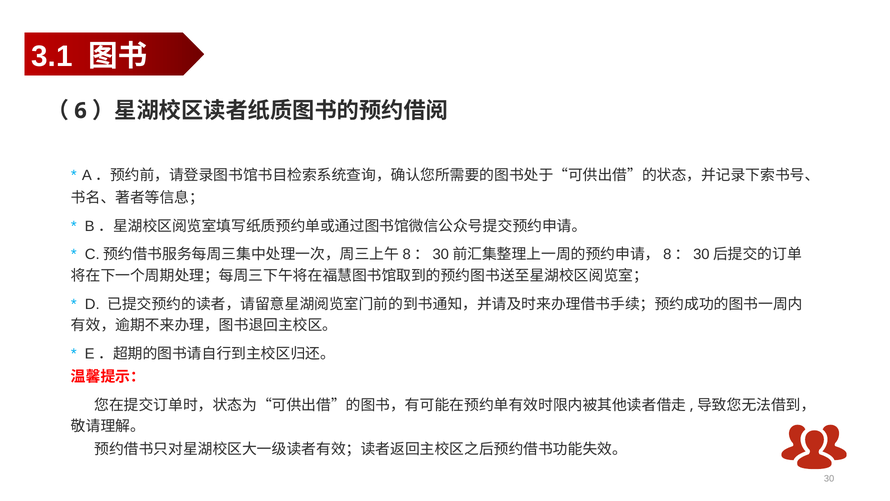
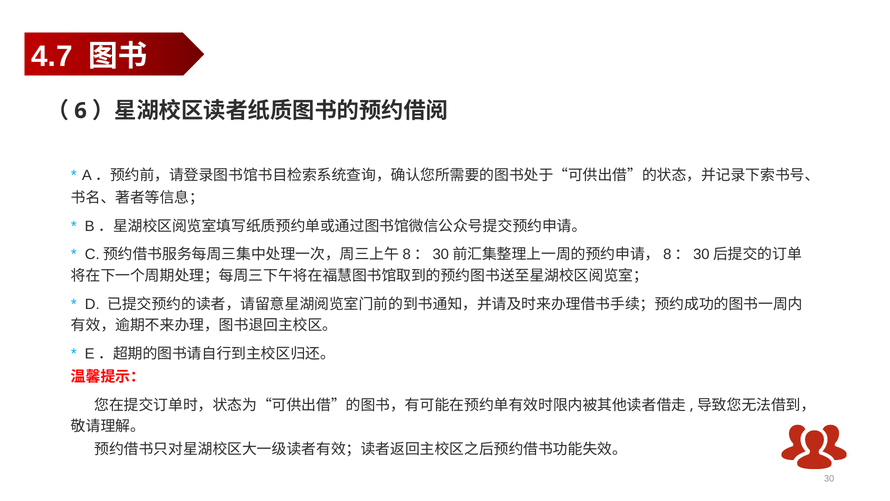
3.1: 3.1 -> 4.7 (52, 56)
